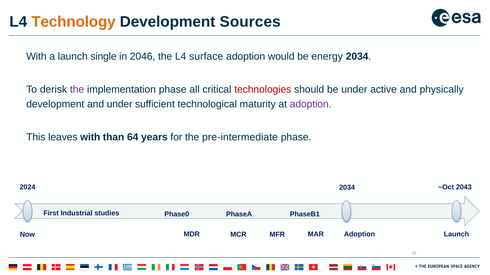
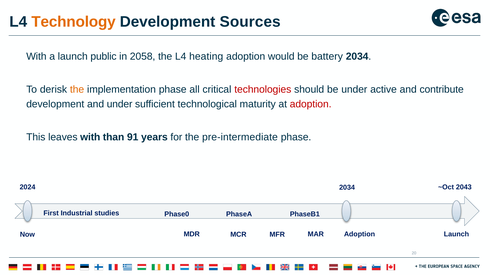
single: single -> public (103, 56)
2046: 2046 -> 2058 (143, 56)
surface: surface -> heating (206, 56)
energy: energy -> battery (327, 56)
the colour: purple -> orange (77, 89)
physically: physically -> contribute (442, 89)
adoption colour: purple -> red (311, 104)
64: 64 -> 91 (133, 137)
